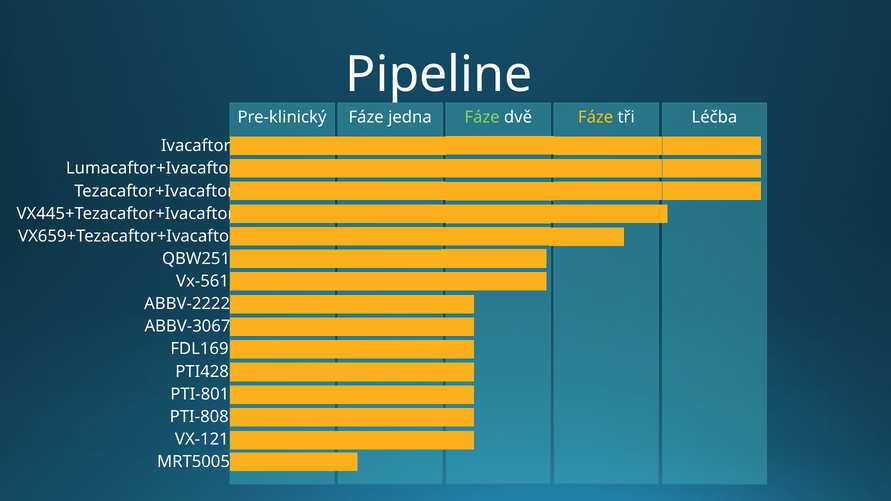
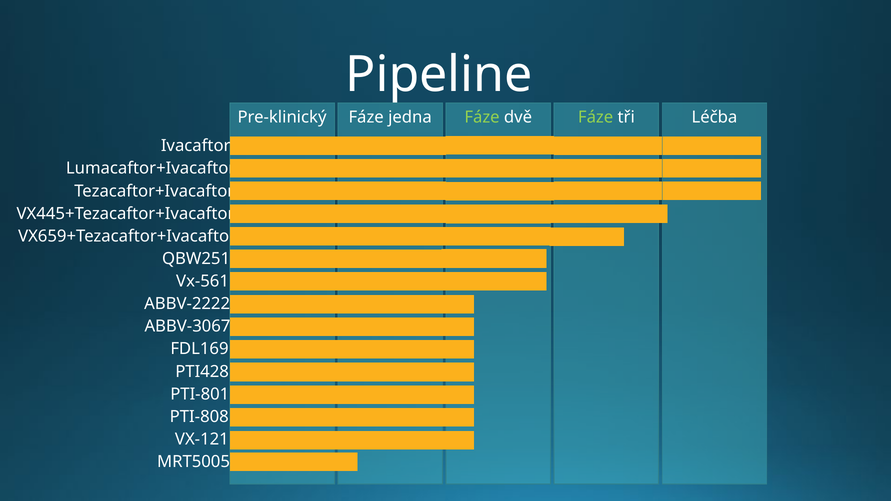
Fáze colour: yellow -> light green (596, 117)
